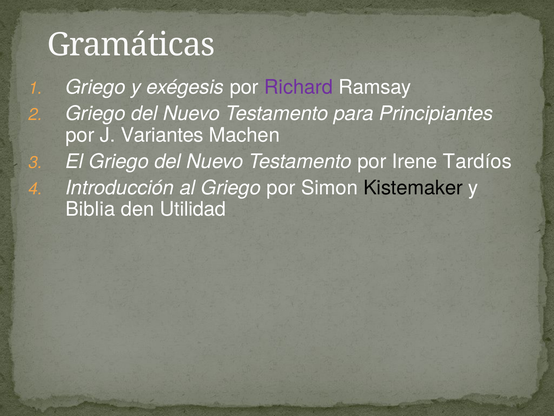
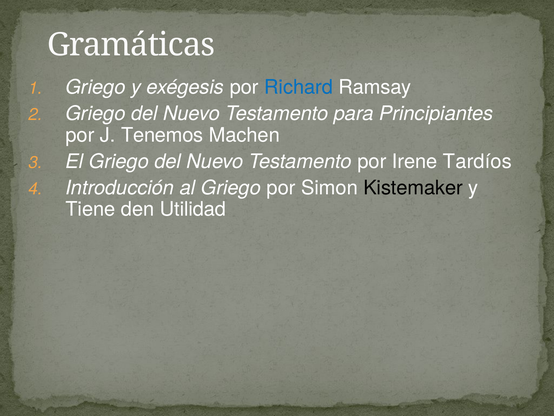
Richard colour: purple -> blue (299, 87)
Variantes: Variantes -> Tenemos (162, 135)
Biblia: Biblia -> Tiene (90, 209)
